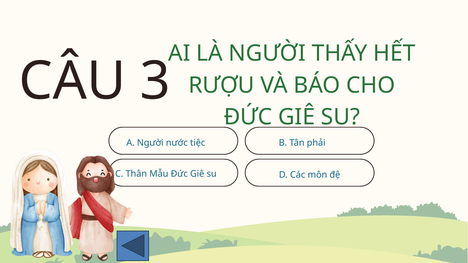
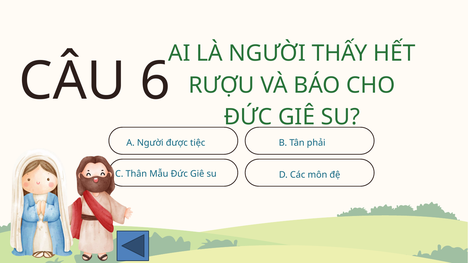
3: 3 -> 6 (155, 81)
nước: nước -> được (177, 143)
